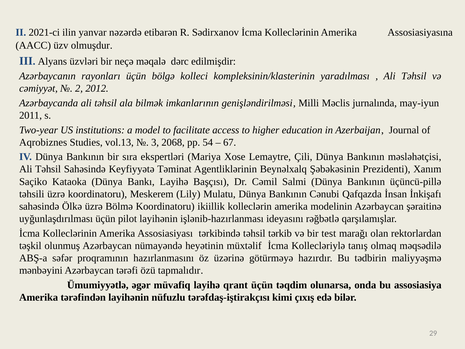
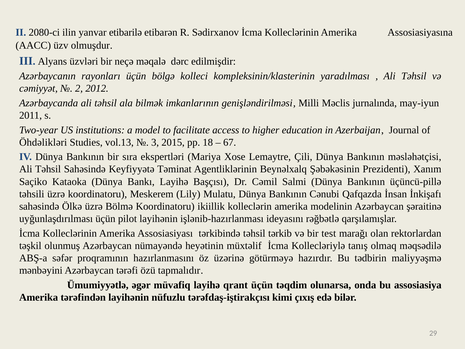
2021-ci: 2021-ci -> 2080-ci (44, 32)
nəzərdə: nəzərdə -> etibarilə (125, 32)
Aqrobiznes: Aqrobiznes -> Öhdəlikləri (43, 142)
2068: 2068 -> 2015 (173, 142)
54: 54 -> 18 (208, 142)
